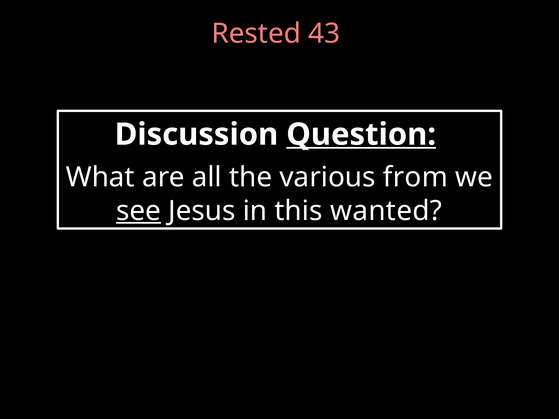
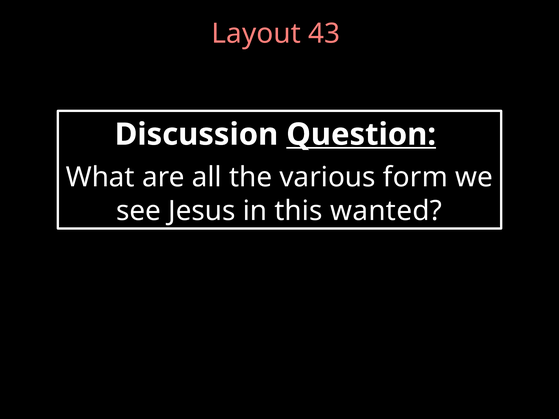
Rested: Rested -> Layout (256, 34)
from: from -> form (415, 177)
see underline: present -> none (138, 211)
